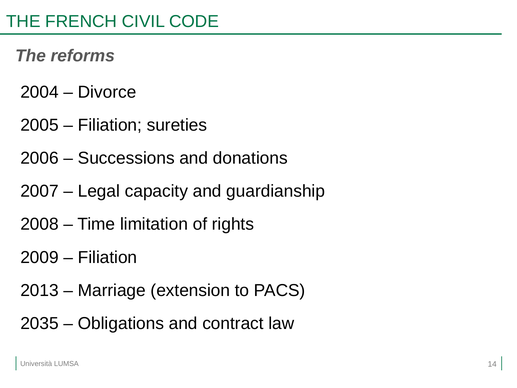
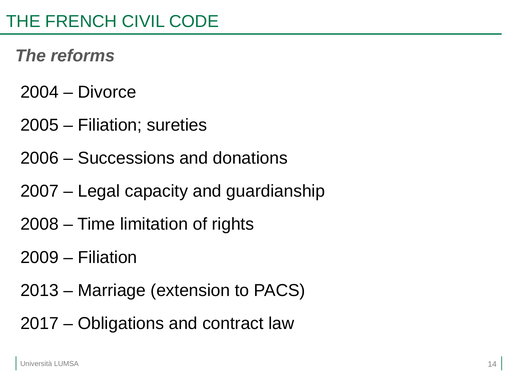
2035: 2035 -> 2017 (40, 323)
